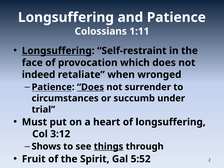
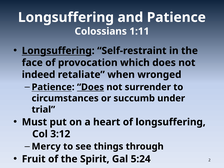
Shows: Shows -> Mercy (46, 146)
things underline: present -> none (109, 146)
5:52: 5:52 -> 5:24 (141, 159)
